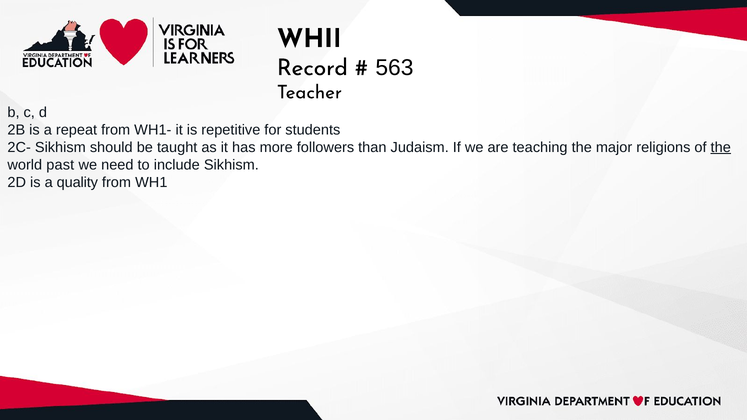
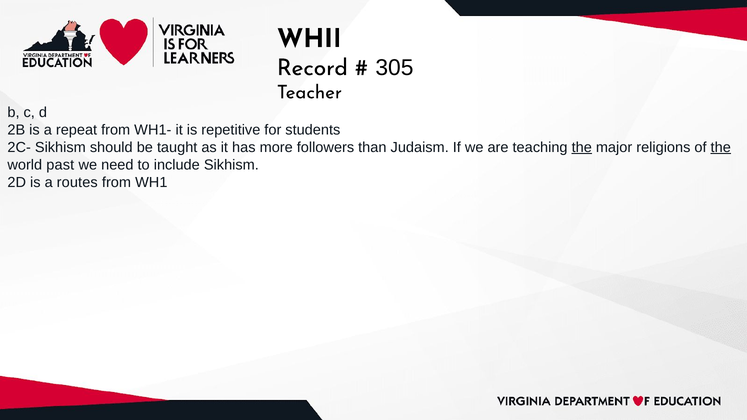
563: 563 -> 305 (394, 68)
the underline: none -> present (582, 147)
quality: quality -> routes (77, 182)
